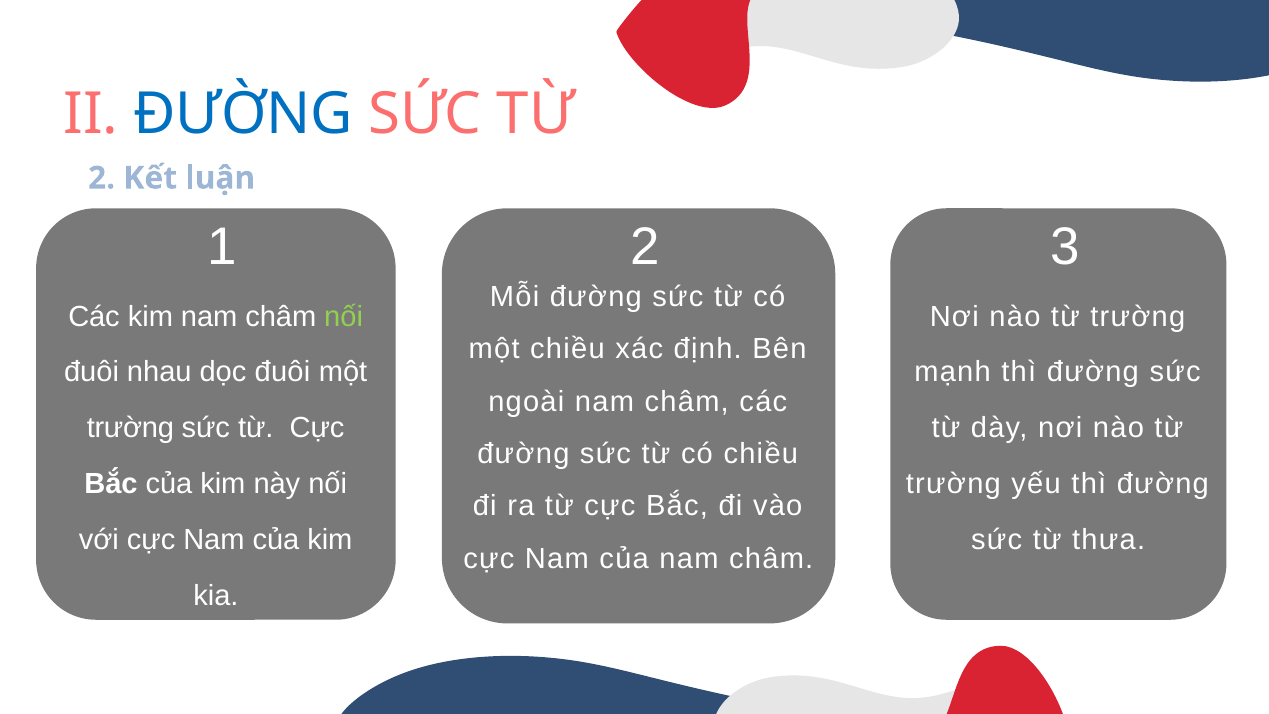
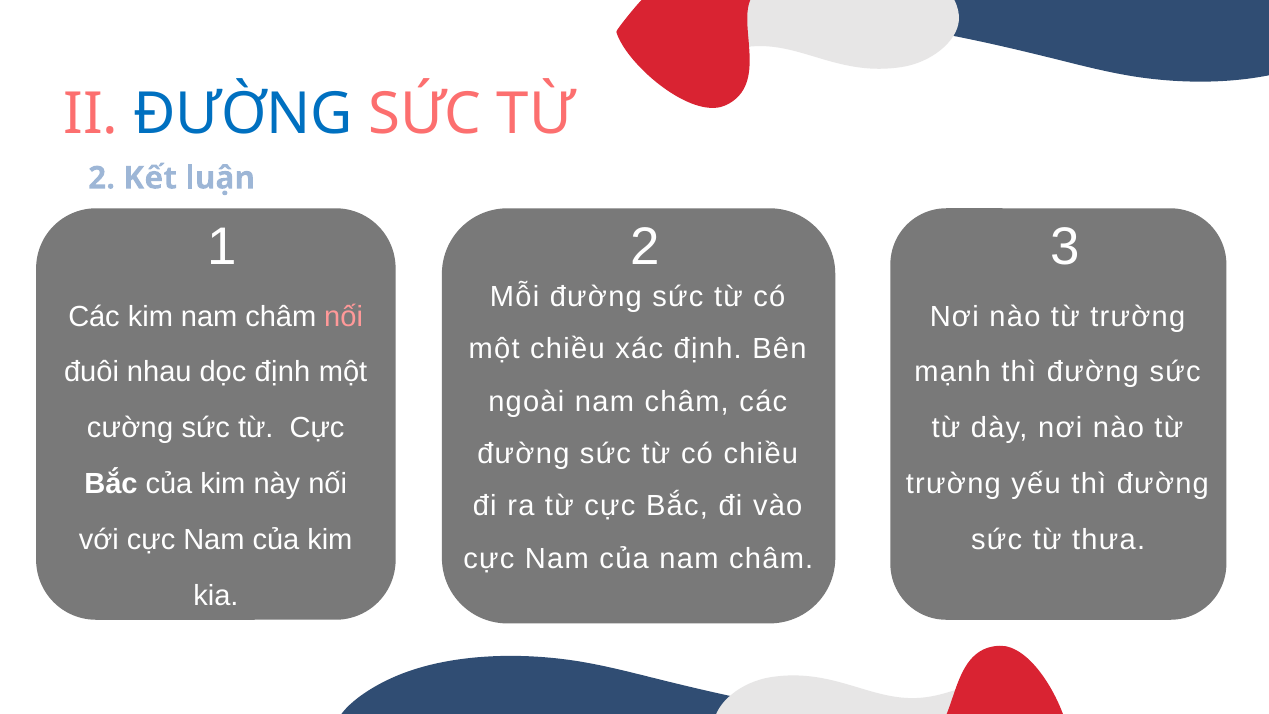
nối colour: light green -> pink (344, 316)
dọc đuôi: đuôi -> định (282, 372)
trường: trường -> cường (130, 428)
